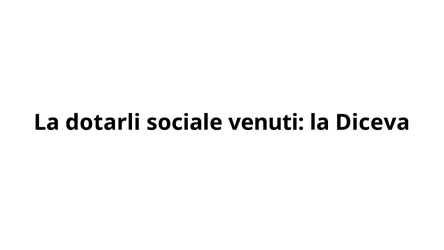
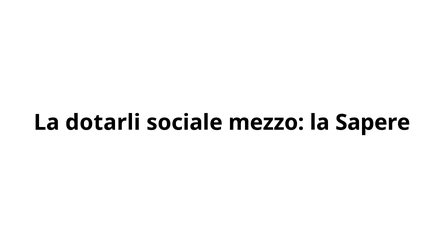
venuti: venuti -> mezzo (266, 122)
Diceva: Diceva -> Sapere (373, 122)
